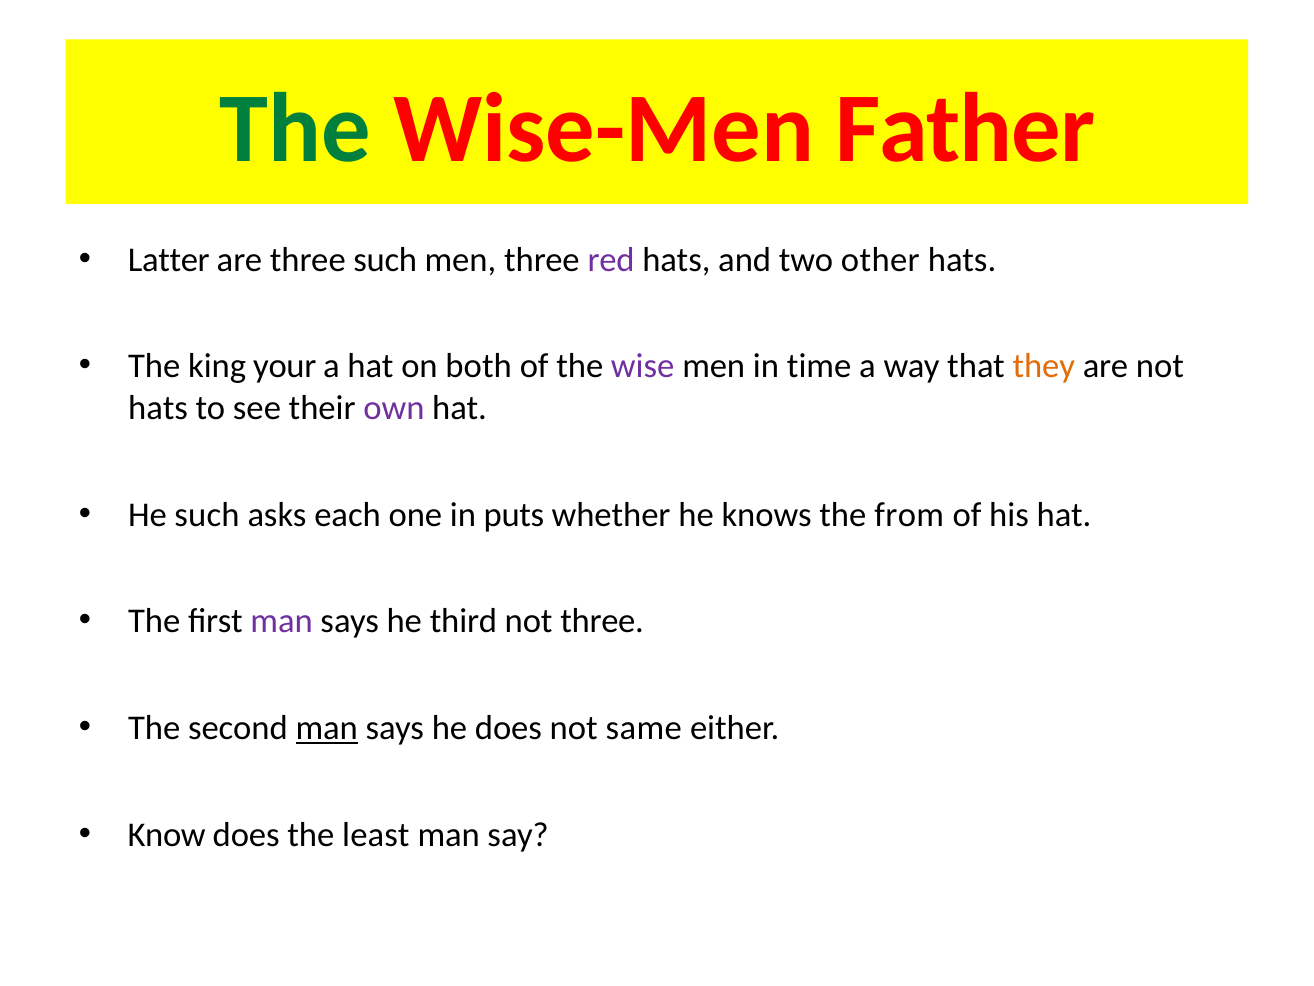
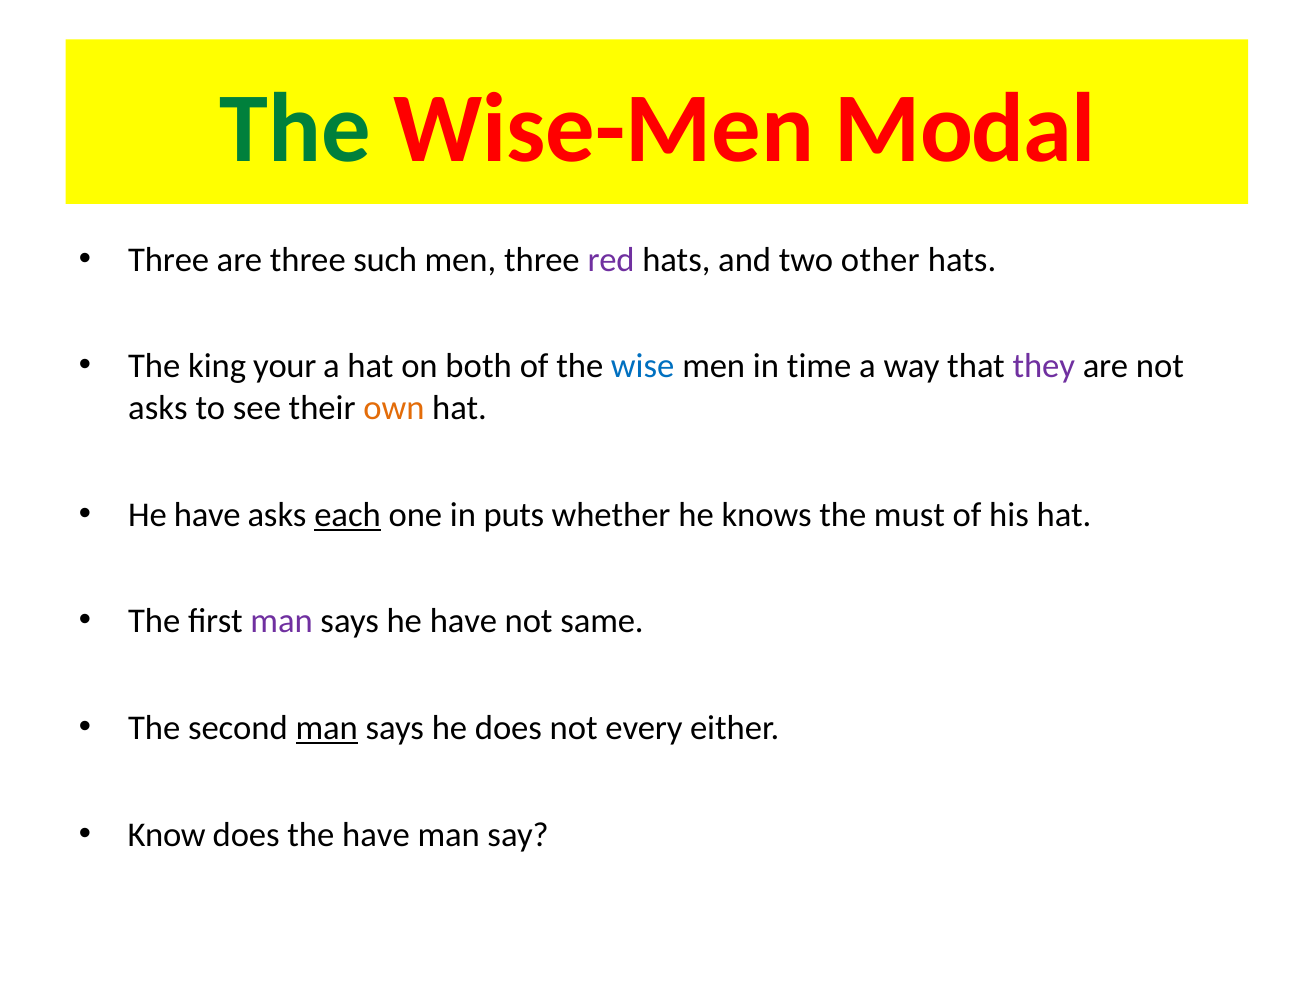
Father: Father -> Modal (965, 128)
Latter: Latter -> Three (169, 260)
wise colour: purple -> blue (643, 366)
they colour: orange -> purple (1044, 366)
hats: hats -> asks (158, 408)
own colour: purple -> orange (394, 408)
such: such -> have (207, 514)
each underline: none -> present (348, 514)
from: from -> must (909, 514)
says he third: third -> have (463, 621)
not three: three -> same (602, 621)
same: same -> every (644, 728)
the least: least -> have (376, 834)
